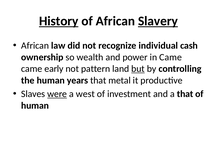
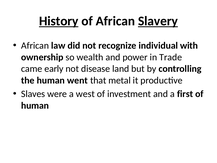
cash: cash -> with (189, 46)
in Came: Came -> Trade (171, 57)
pattern: pattern -> disease (96, 69)
but underline: present -> none (138, 69)
years: years -> went (77, 80)
were underline: present -> none (57, 94)
a that: that -> first (185, 94)
